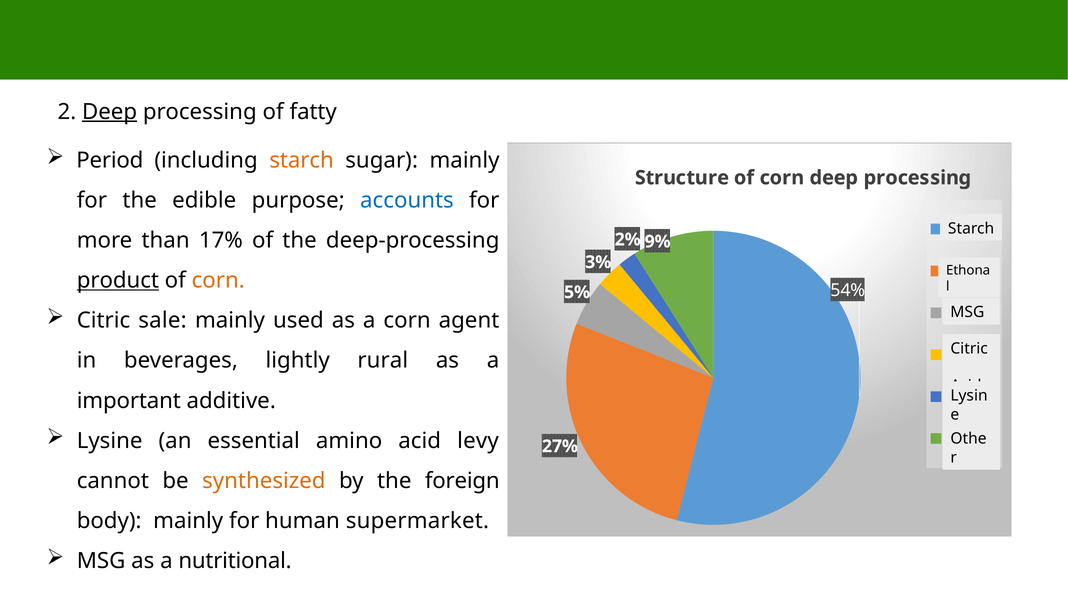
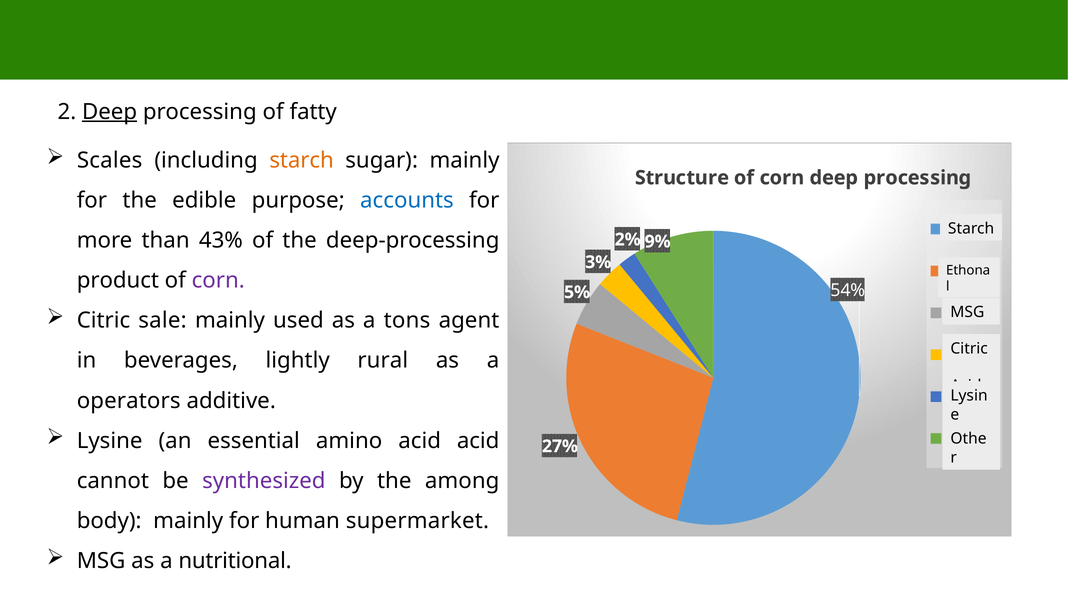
Period: Period -> Scales (110, 160)
17%: 17% -> 43% (221, 240)
product underline: present -> none (118, 280)
corn colour: orange -> purple (218, 280)
a corn: corn -> tons (407, 320)
important: important -> operators (129, 400)
acid levy: levy -> acid (478, 441)
synthesized colour: orange -> purple (264, 481)
foreign: foreign -> among (462, 481)
